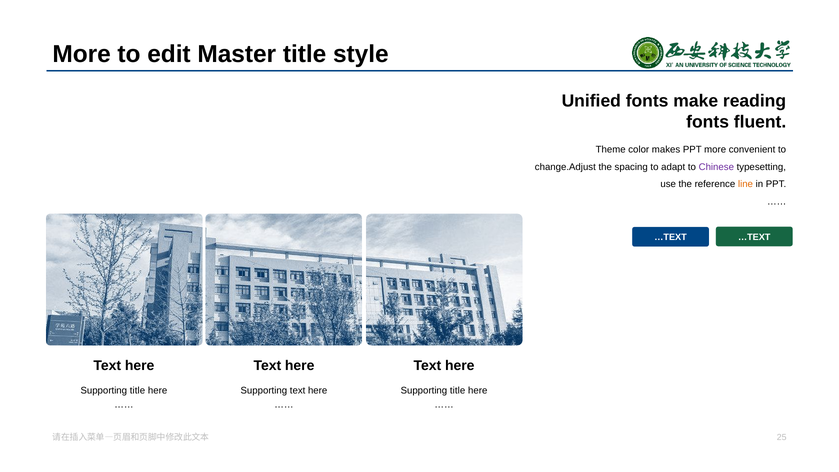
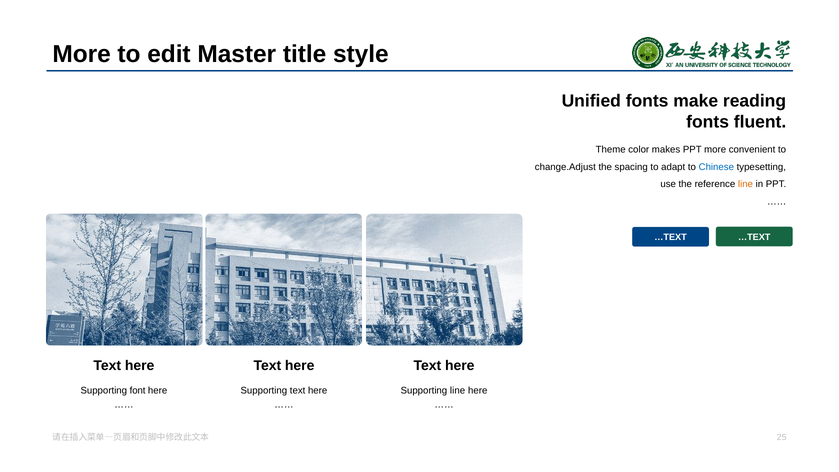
Chinese colour: purple -> blue (716, 167)
title: title -> font (138, 390)
title: title -> line (458, 390)
